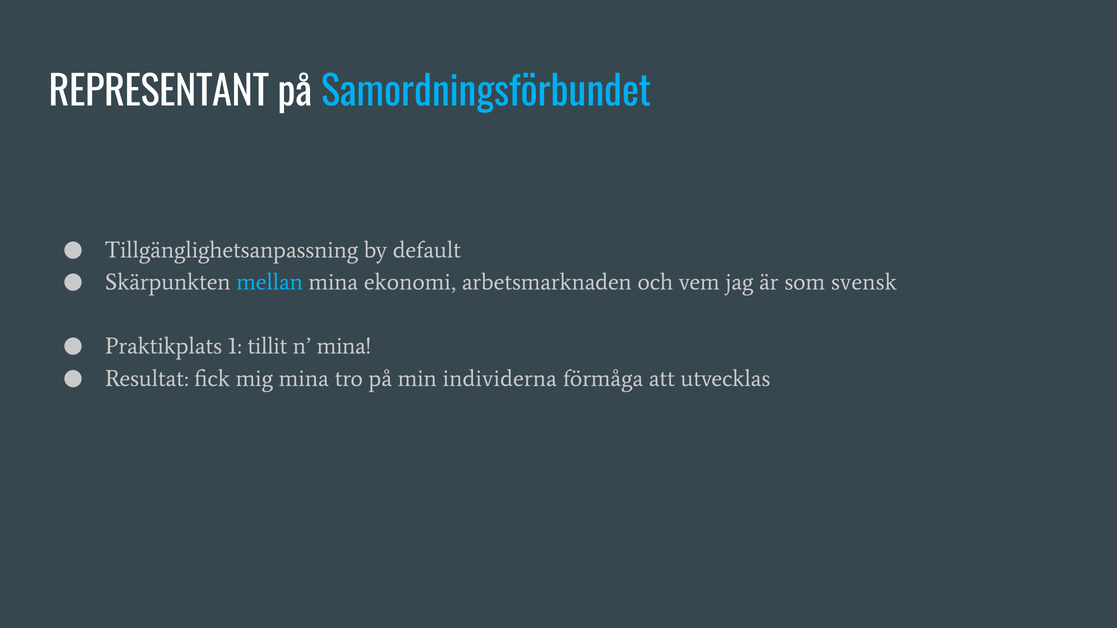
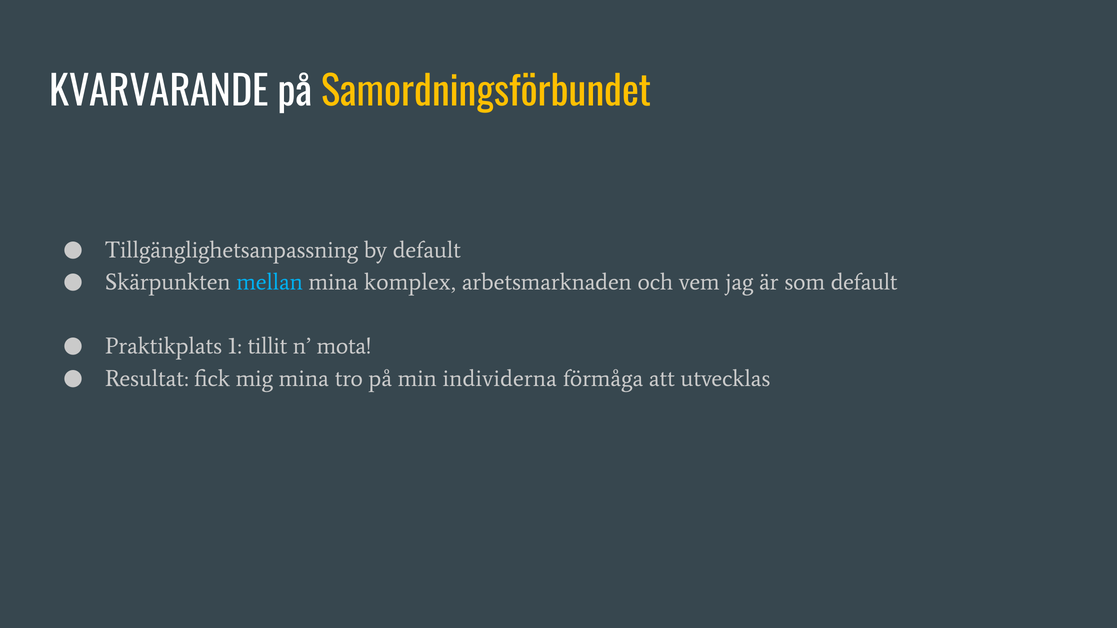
REPRESENTANT: REPRESENTANT -> KVARVARANDE (159, 93)
Samordningsförbundet colour: light blue -> yellow (486, 93)
ekonomi: ekonomi -> komplex (410, 282)
som svensk: svensk -> default (864, 282)
n mina: mina -> mota (344, 346)
